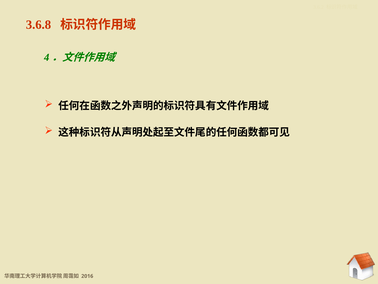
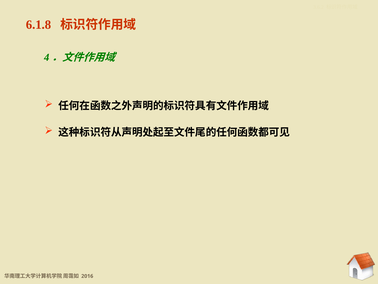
3.6.8: 3.6.8 -> 6.1.8 (38, 25)
